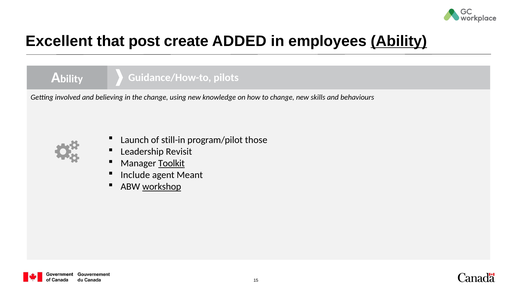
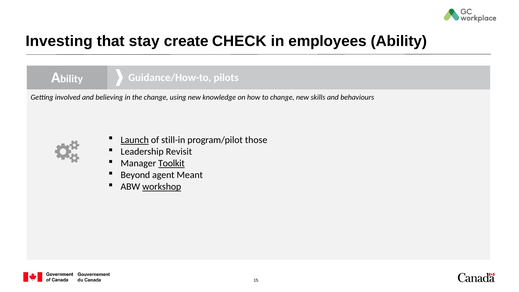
Excellent: Excellent -> Investing (59, 41)
post: post -> stay (144, 41)
ADDED: ADDED -> CHECK (239, 41)
Ability underline: present -> none (399, 41)
Launch underline: none -> present (135, 140)
Include: Include -> Beyond (135, 175)
